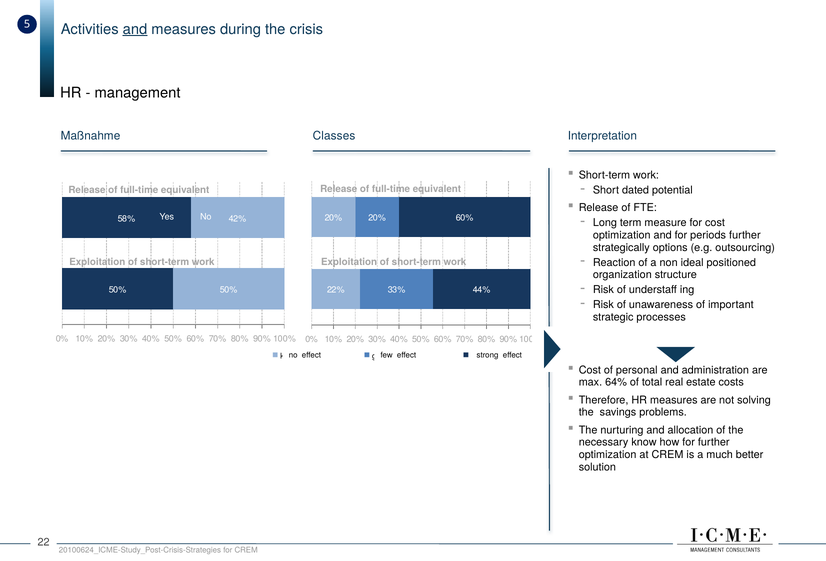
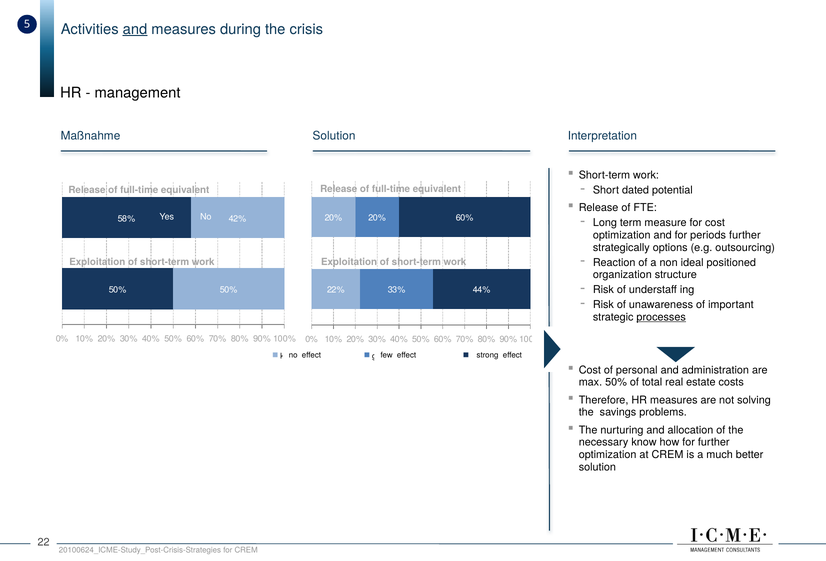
Classes: Classes -> Solution (334, 136)
processes underline: none -> present (661, 317)
max 64%: 64% -> 50% (616, 382)
